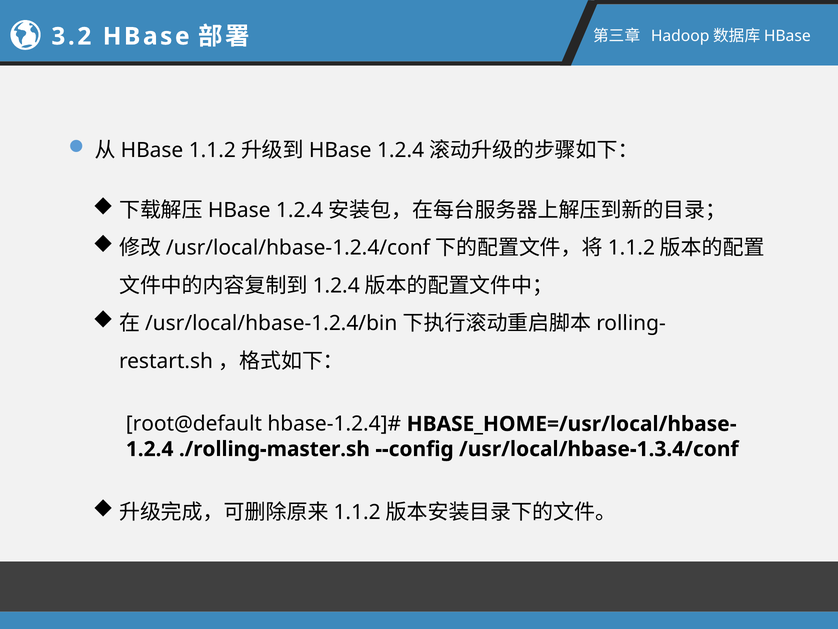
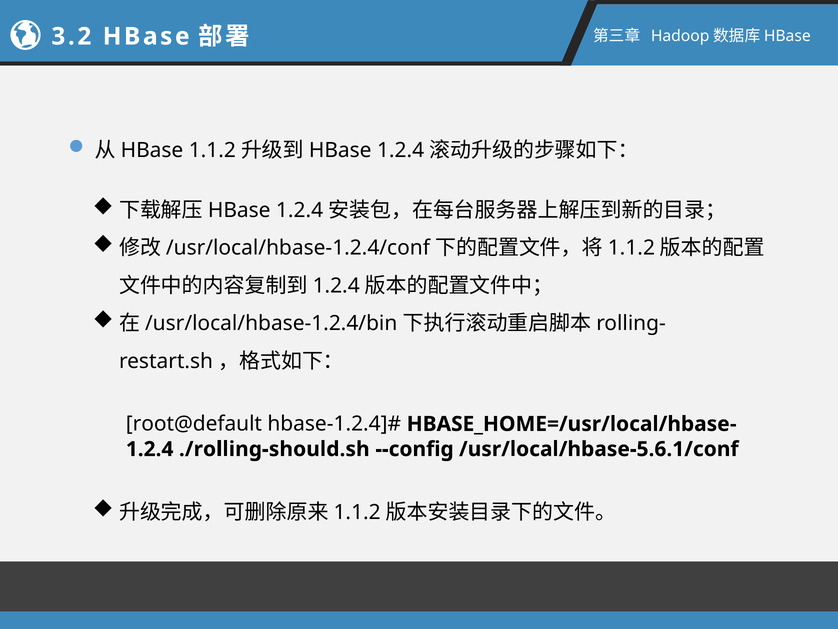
./rolling-master.sh: ./rolling-master.sh -> ./rolling-should.sh (274, 449)
/usr/local/hbase-1.3.4/conf: /usr/local/hbase-1.3.4/conf -> /usr/local/hbase-5.6.1/conf (599, 449)
